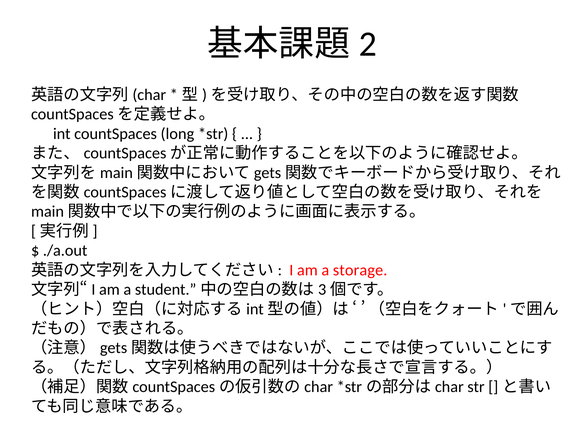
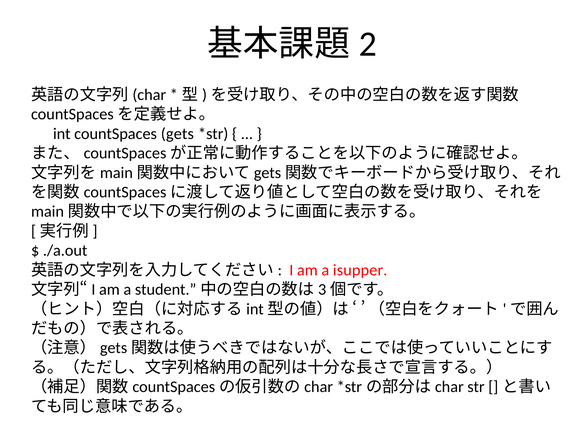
long: long -> gets (177, 134)
storage: storage -> isupper (360, 270)
